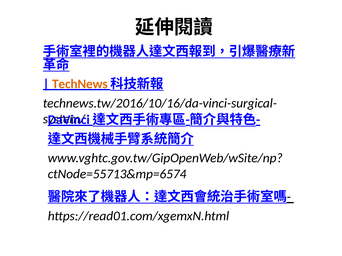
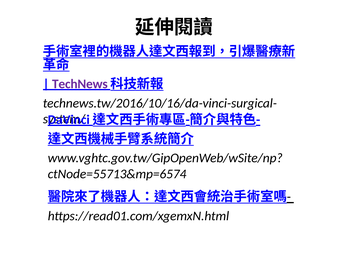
TechNews colour: orange -> purple (80, 84)
